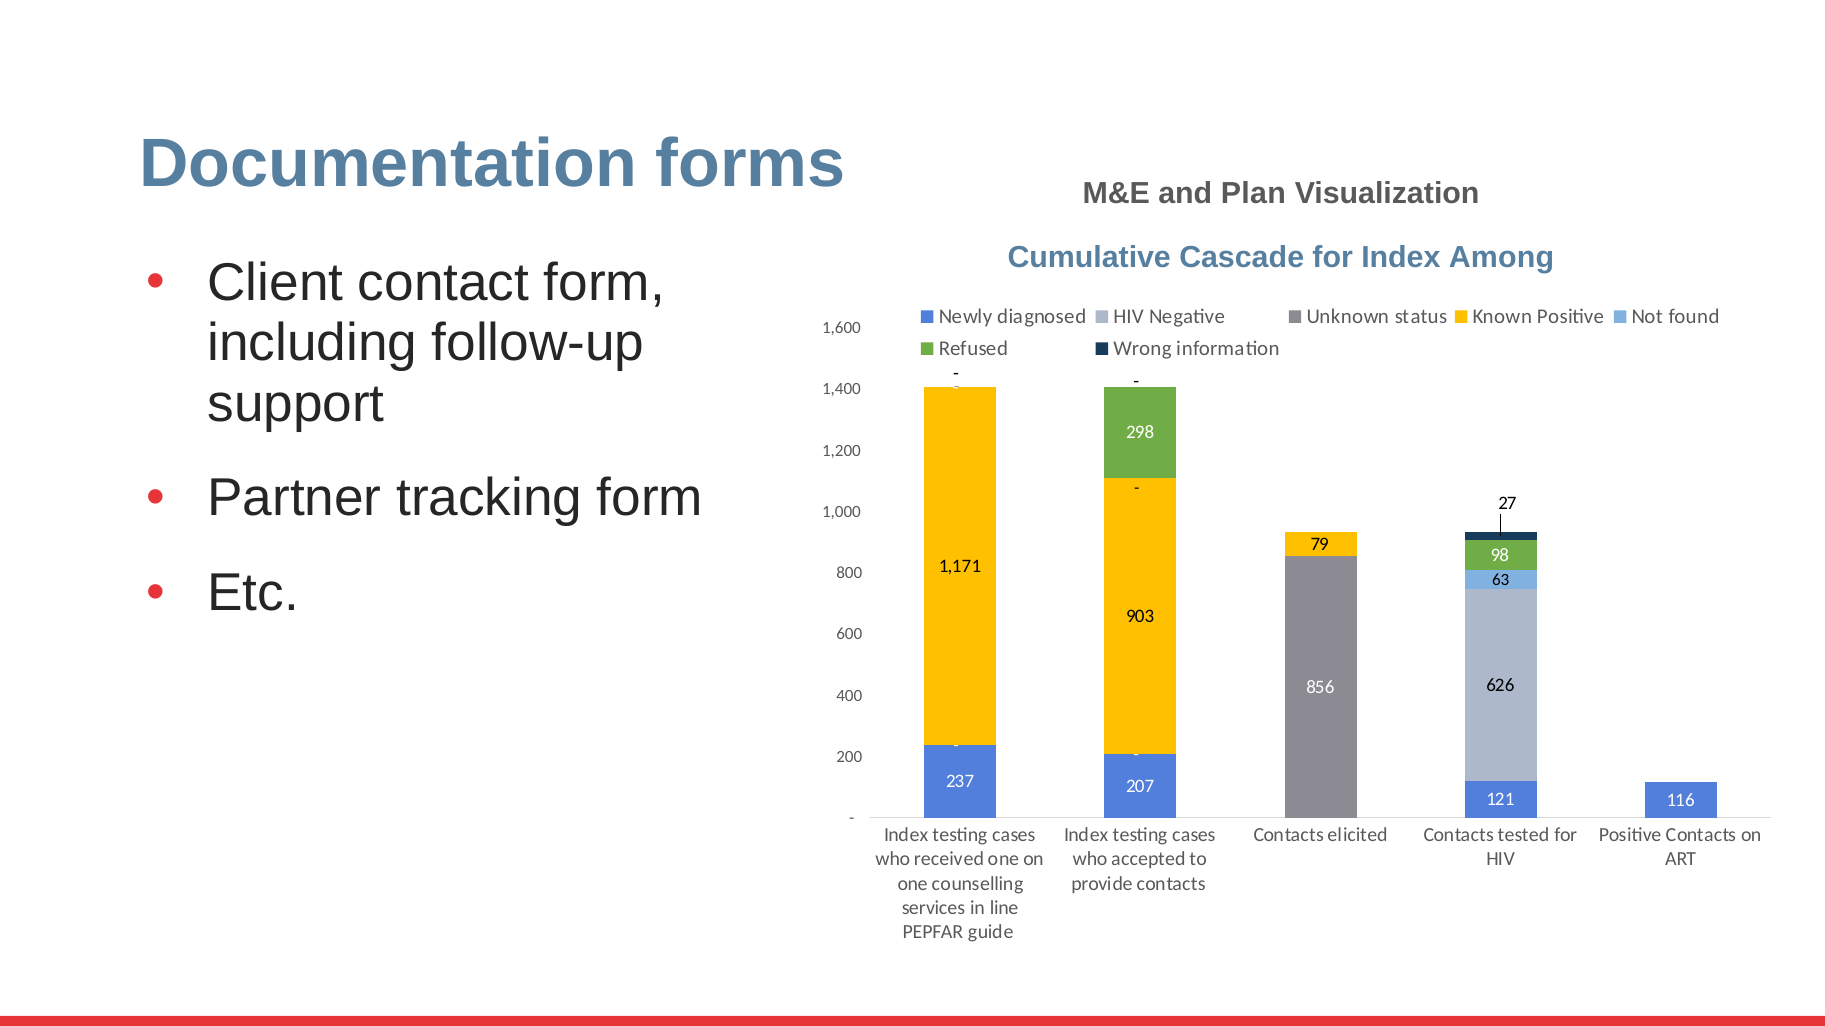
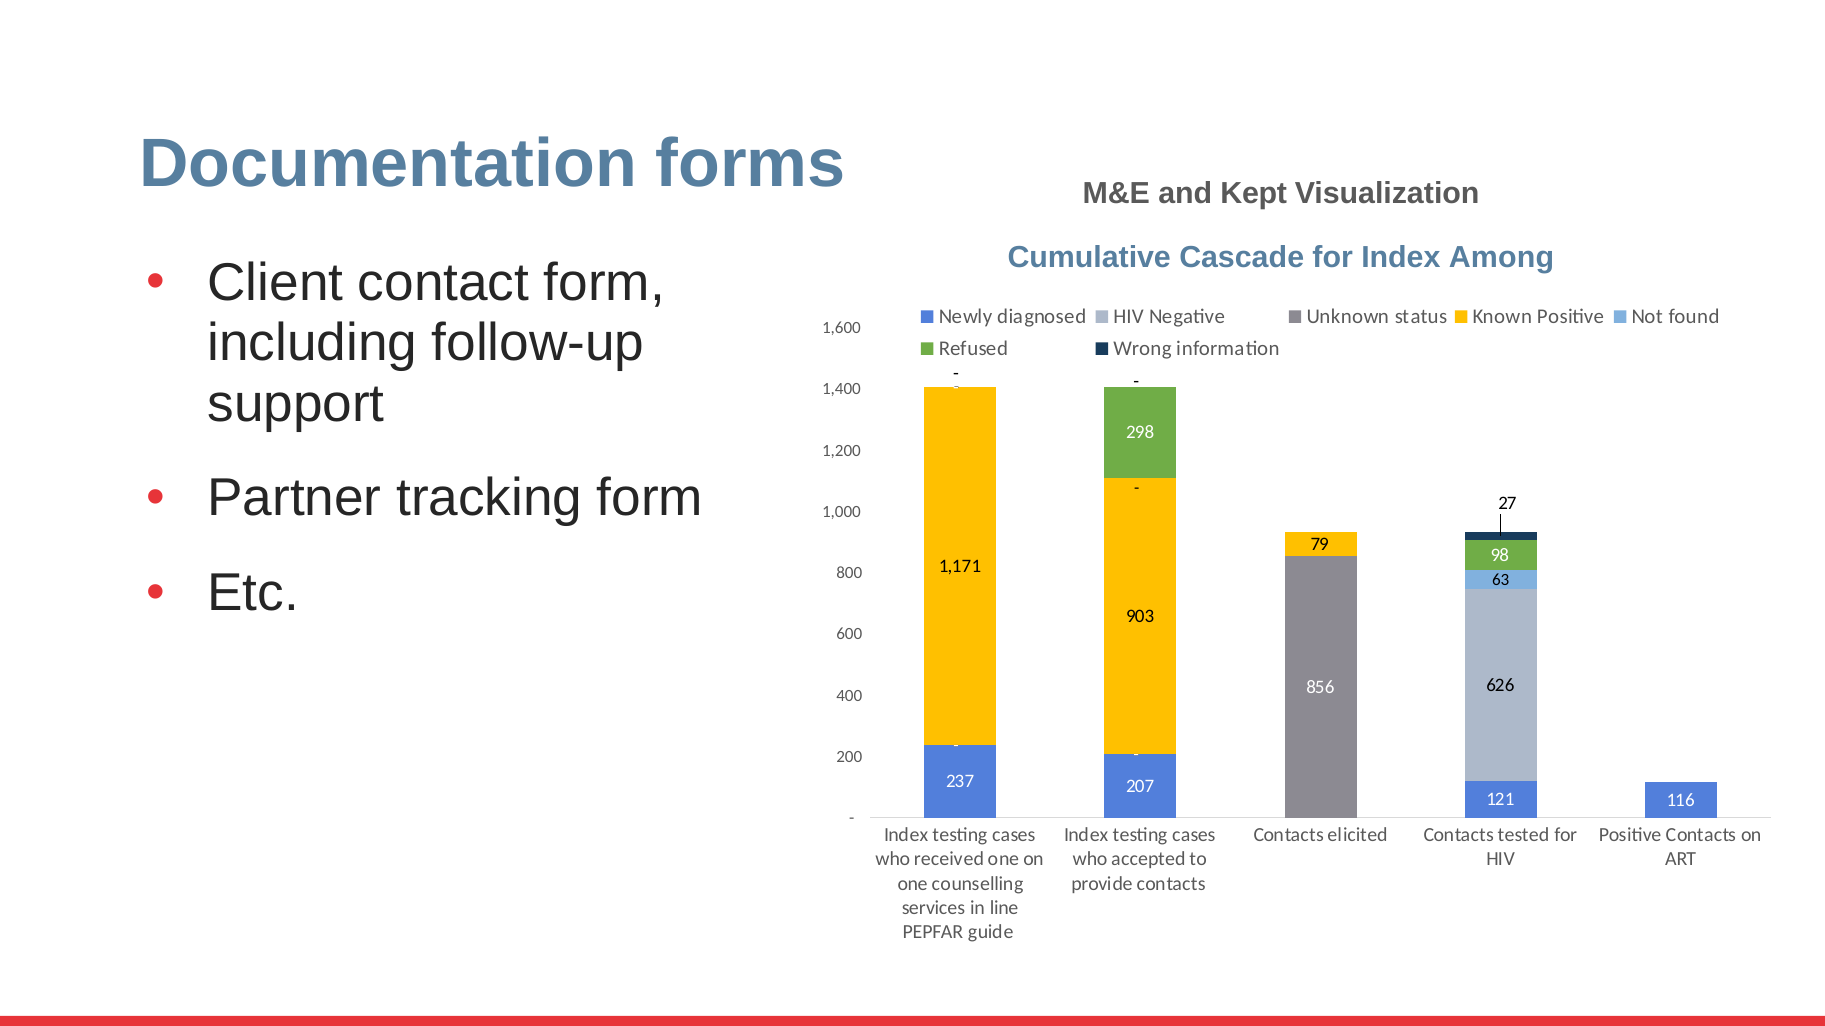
Plan: Plan -> Kept (1254, 193)
